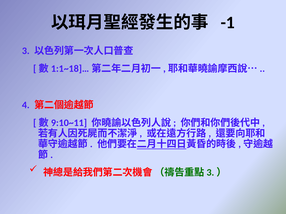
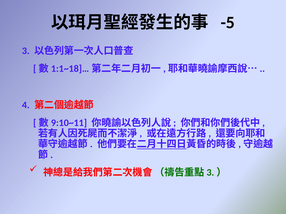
-1: -1 -> -5 (228, 23)
